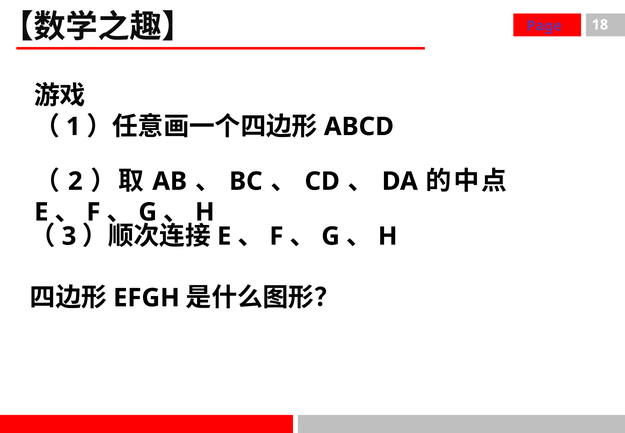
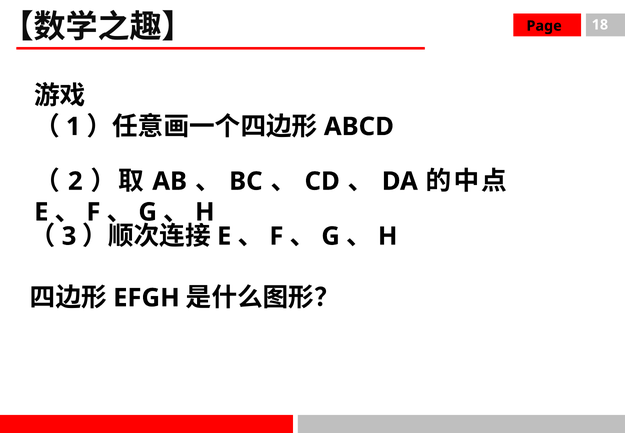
Page colour: purple -> black (544, 26)
